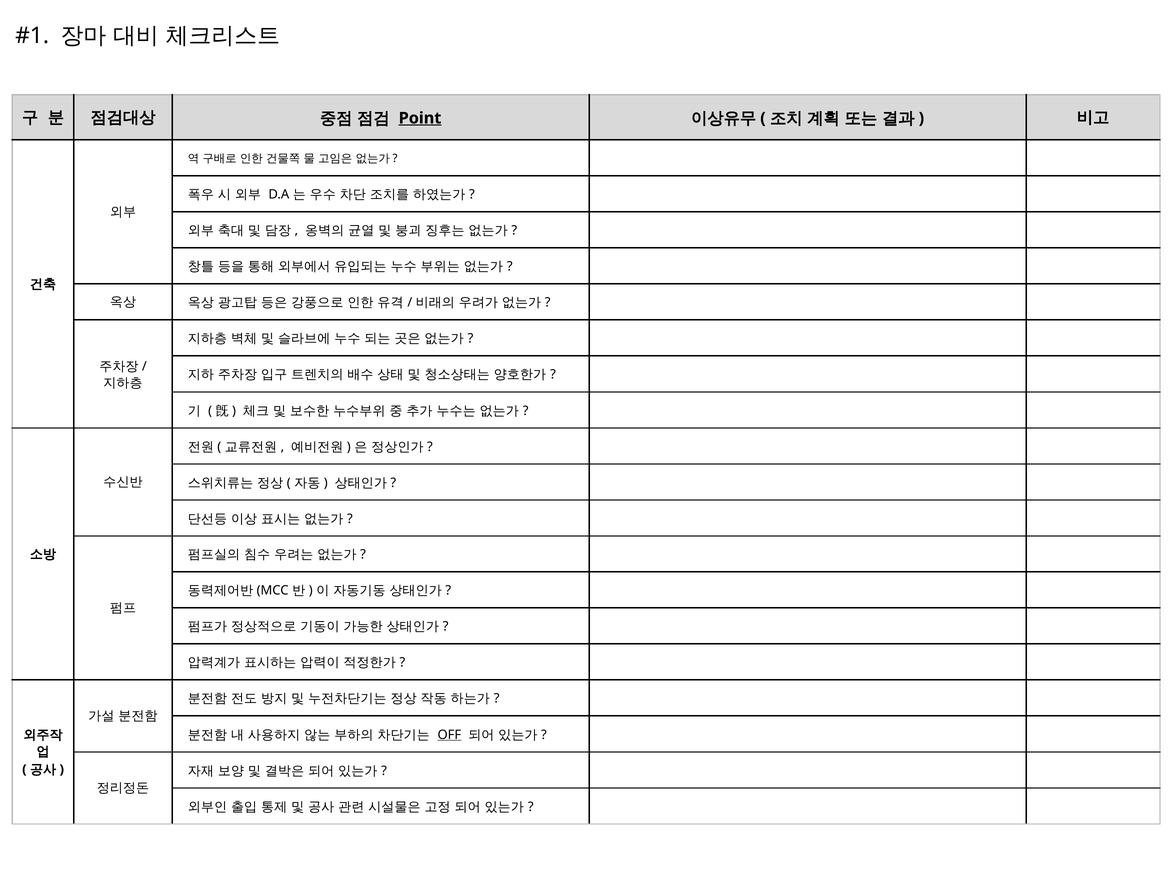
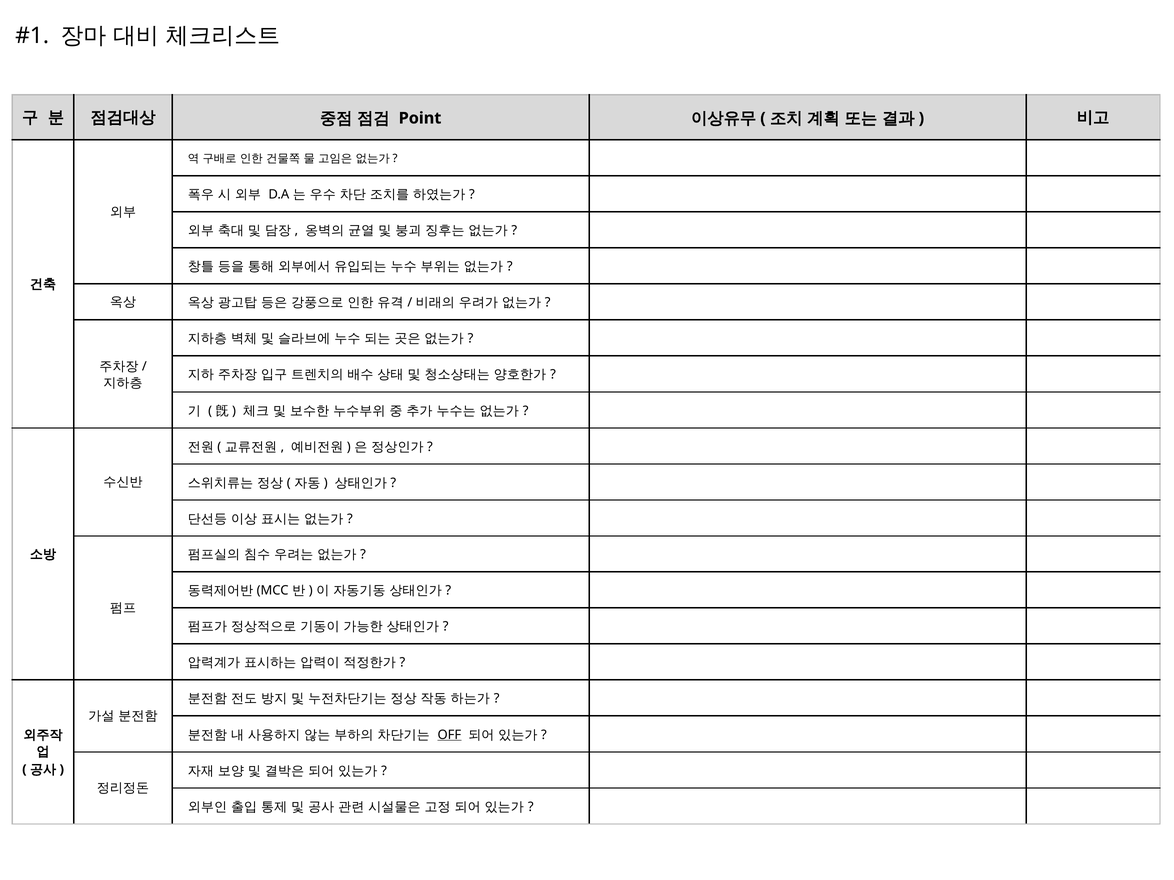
Point underline: present -> none (420, 118)
